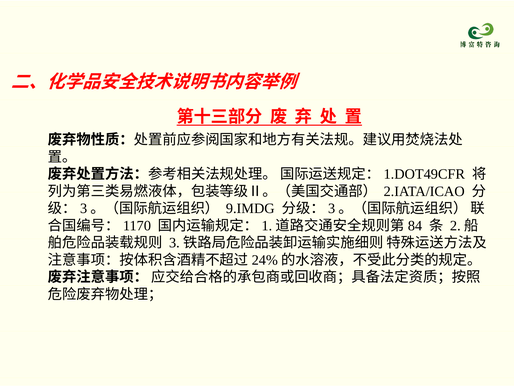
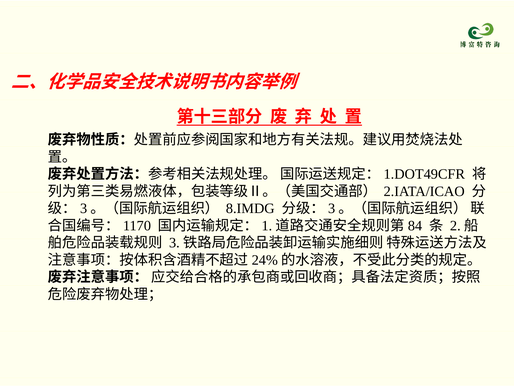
9.IMDG: 9.IMDG -> 8.IMDG (250, 208)
